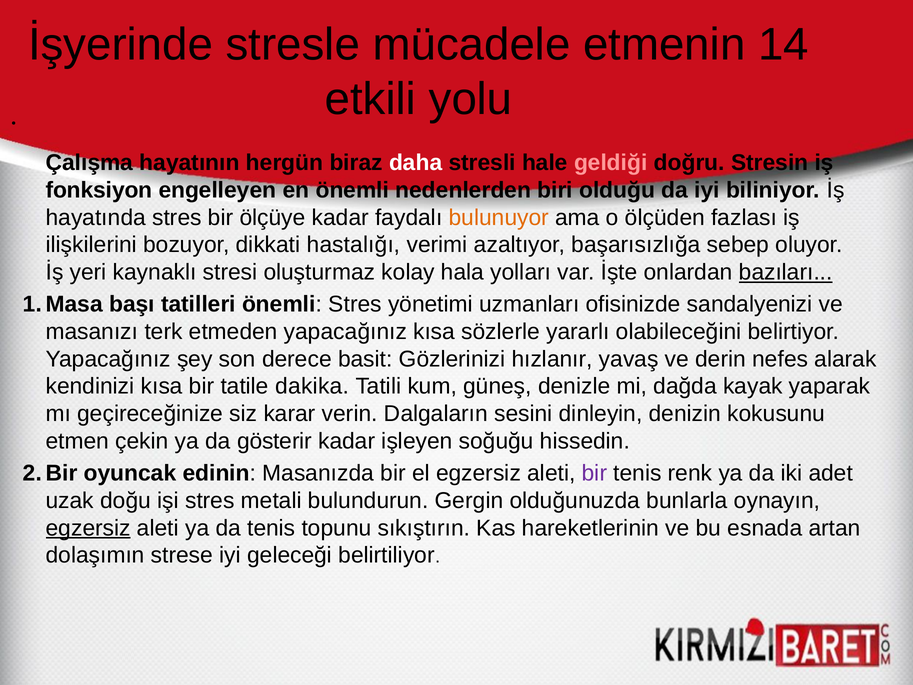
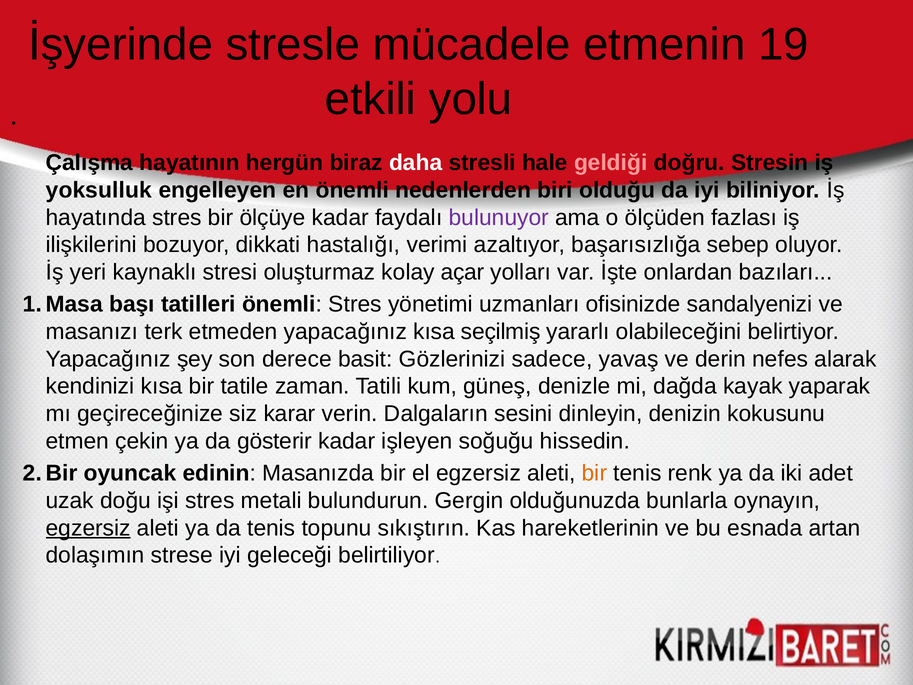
14: 14 -> 19 (783, 44)
fonksiyon: fonksiyon -> yoksulluk (99, 190)
bulunuyor colour: orange -> purple (499, 217)
hala: hala -> açar (463, 272)
bazıları underline: present -> none (786, 272)
sözlerle: sözlerle -> seçilmiş (501, 332)
hızlanır: hızlanır -> sadece (552, 359)
dakika: dakika -> zaman (312, 386)
bir colour: purple -> orange (594, 473)
